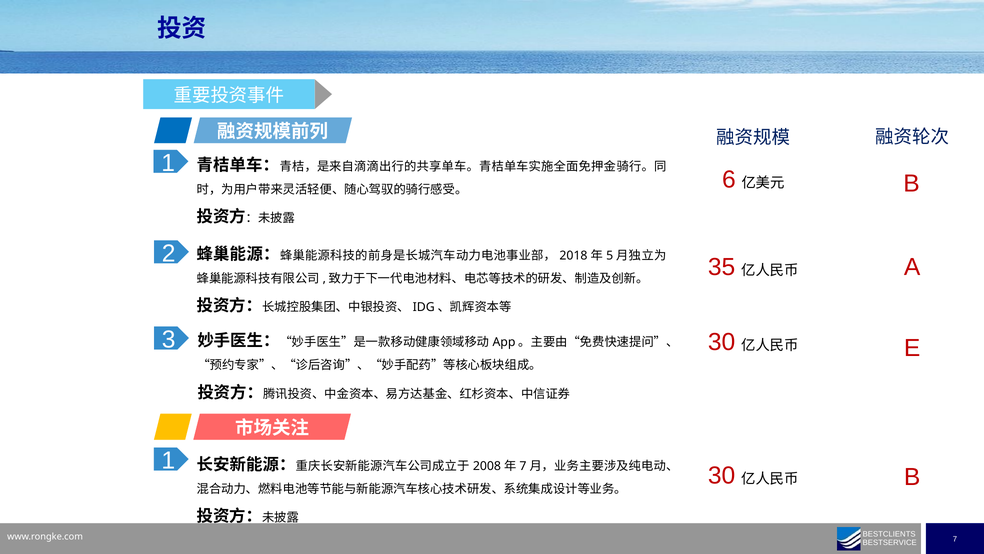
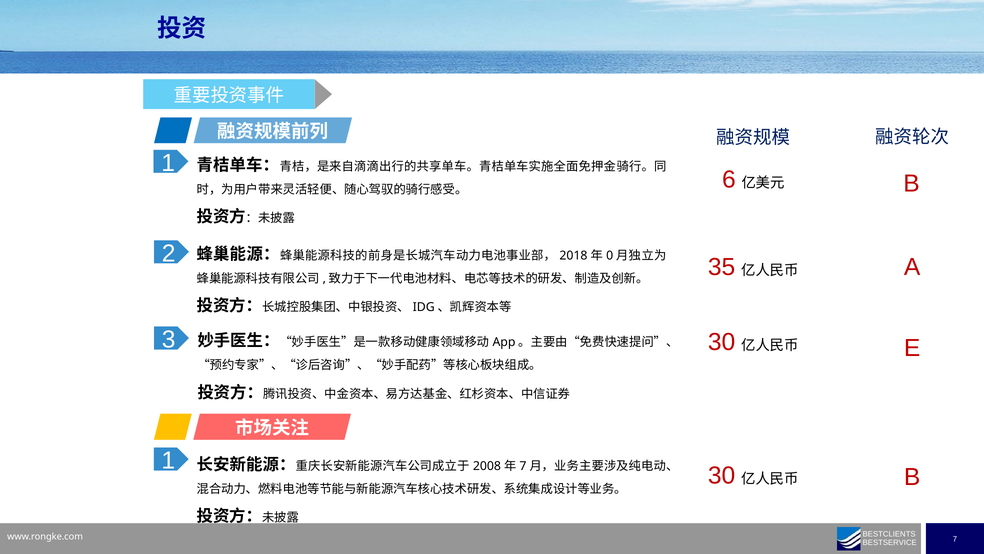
5: 5 -> 0 (610, 256)
